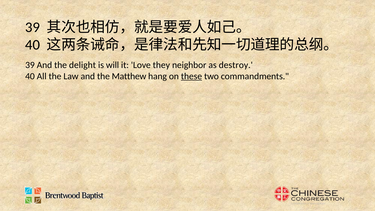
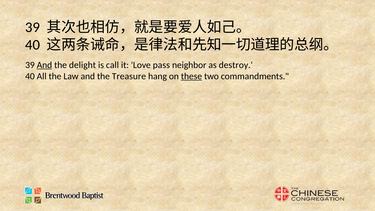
And underline: none -> present (44, 65)
will: will -> call (112, 65)
they: they -> pass (161, 65)
Matthew: Matthew -> Treasure (129, 76)
